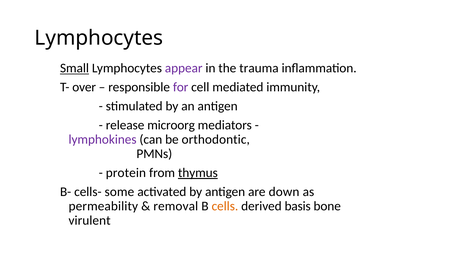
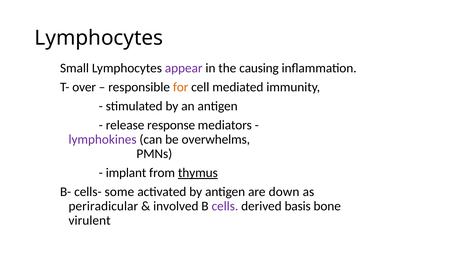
Small underline: present -> none (75, 68)
trauma: trauma -> causing (259, 68)
for colour: purple -> orange (181, 87)
microorg: microorg -> response (171, 125)
orthodontic: orthodontic -> overwhelms (216, 139)
protein: protein -> implant (126, 173)
permeability: permeability -> periradicular (103, 206)
removal: removal -> involved (176, 206)
cells colour: orange -> purple (225, 206)
